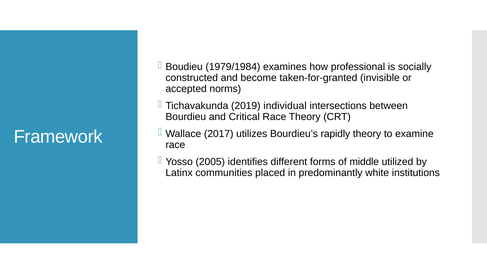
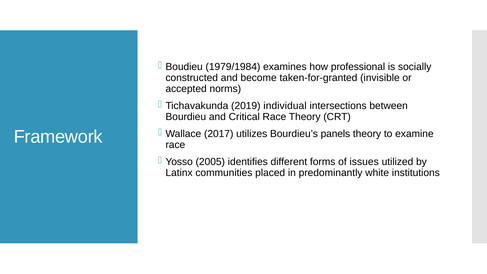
rapidly: rapidly -> panels (335, 134)
middle: middle -> issues (364, 162)
